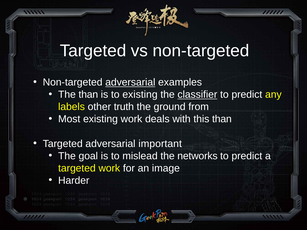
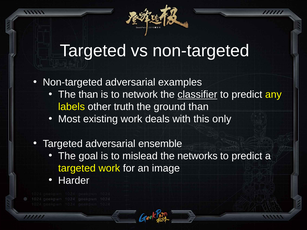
adversarial underline: present -> none (130, 82)
to existing: existing -> network (140, 95)
ground from: from -> than (199, 107)
this than: than -> only (222, 119)
important: important -> ensemble (160, 144)
